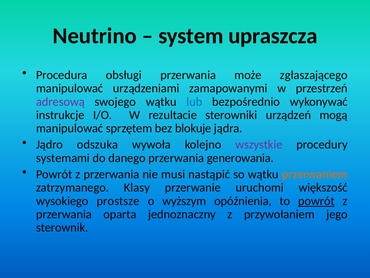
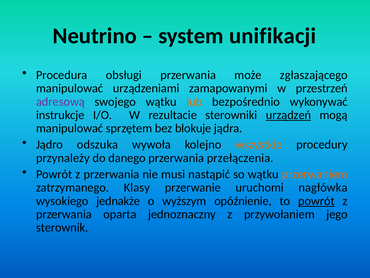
upraszcza: upraszcza -> unifikacji (273, 36)
lub colour: blue -> orange (194, 101)
urządzeń underline: none -> present (288, 115)
wszystkie colour: purple -> orange (259, 144)
systemami: systemami -> przynależy (63, 158)
generowania: generowania -> przełączenia (240, 158)
większość: większość -> nagłówka (323, 187)
prostsze: prostsze -> jednakże (118, 201)
opóźnienia: opóźnienia -> opóźnienie (243, 201)
